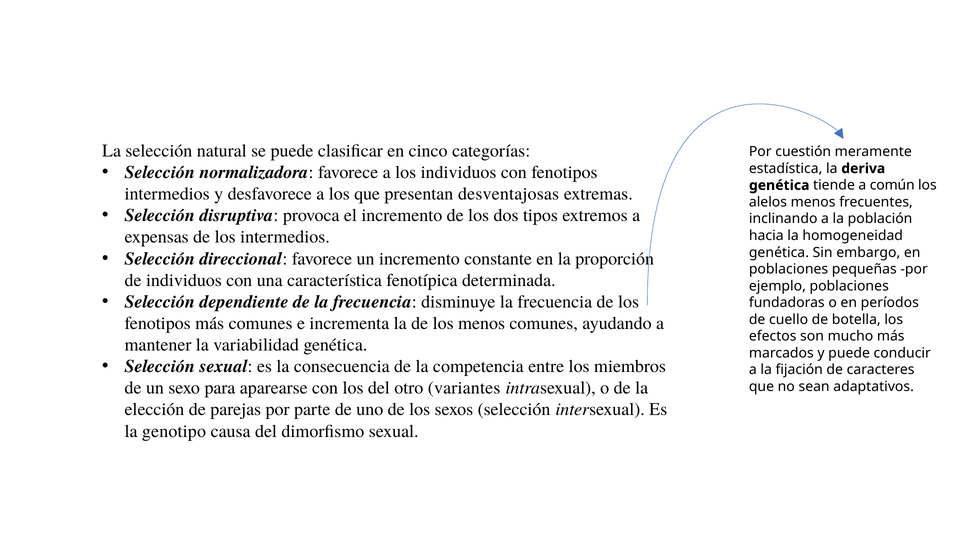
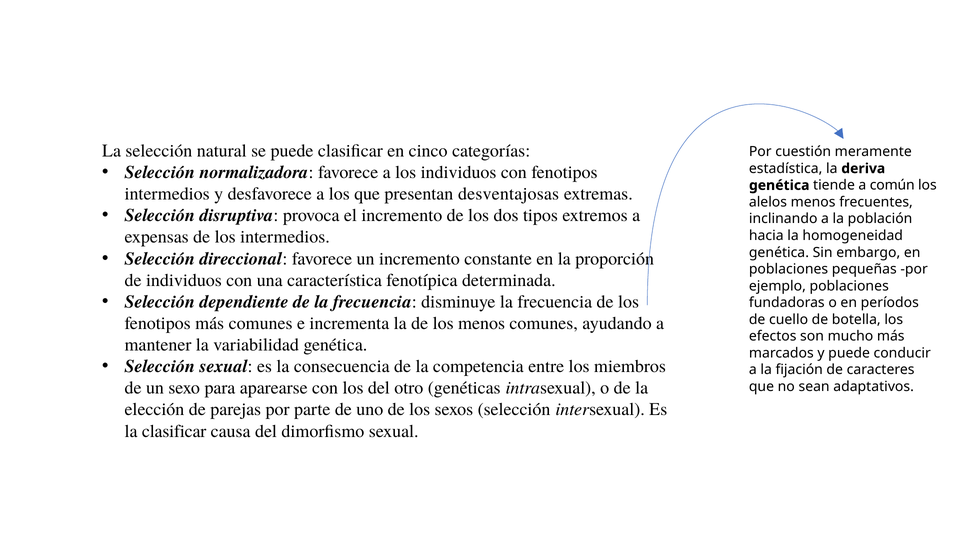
variantes: variantes -> genéticas (464, 388)
la genotipo: genotipo -> clasificar (174, 431)
